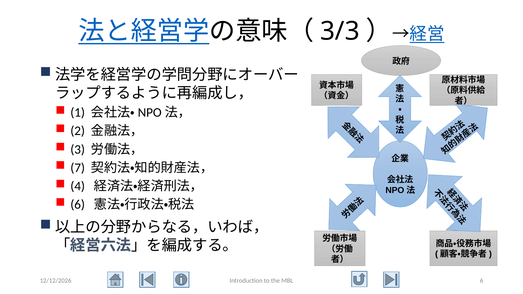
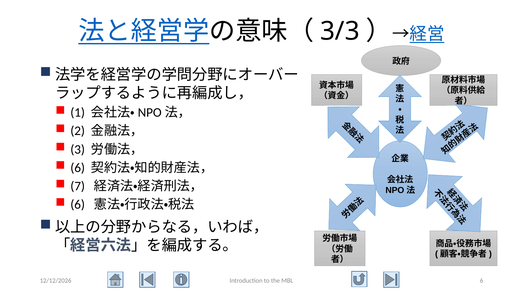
7: 7 -> 6 (78, 168)
4: 4 -> 7 (78, 186)
